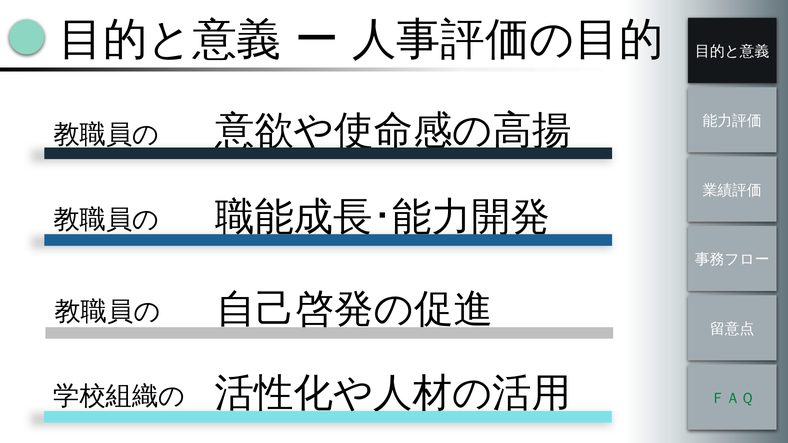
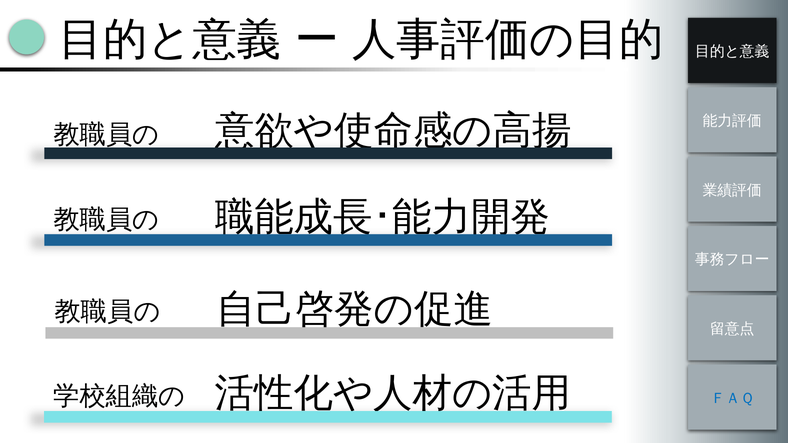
ＦＡＱ colour: green -> blue (732, 398)
